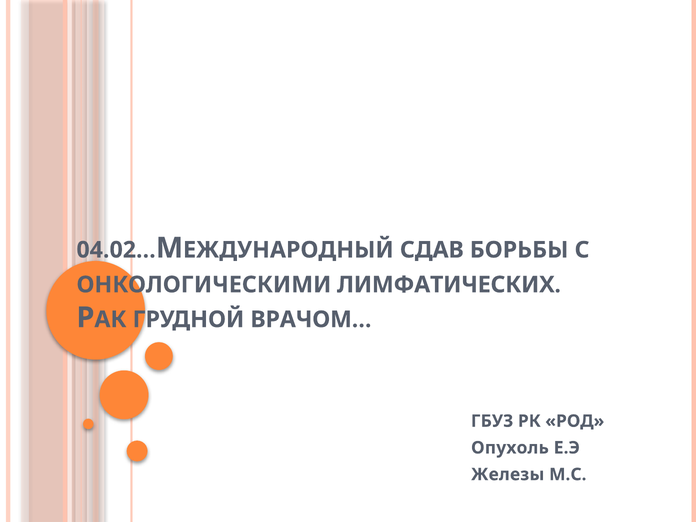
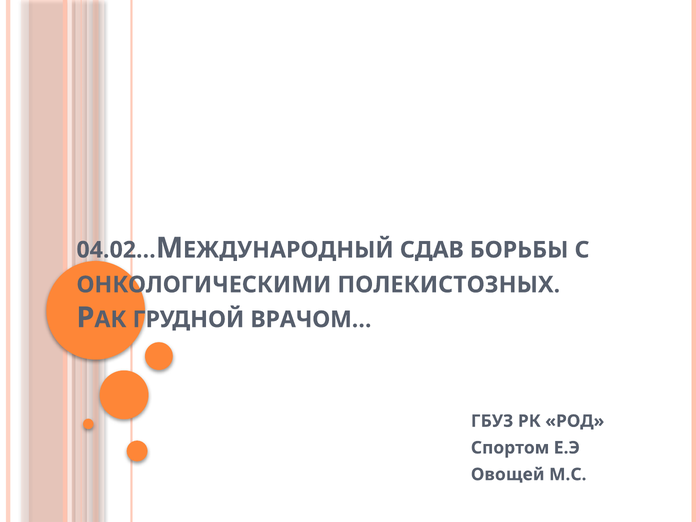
ЛИМФАТИЧЕСКИХ: ЛИМФАТИЧЕСКИХ -> ПОЛЕКИСТОЗНЫХ (449, 285)
Опухоль: Опухоль -> Спортом (510, 448)
Железы: Железы -> Овощей (508, 474)
